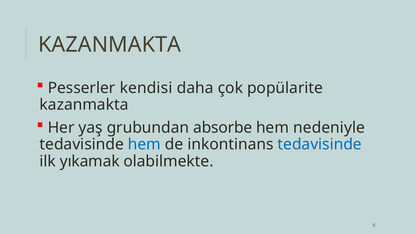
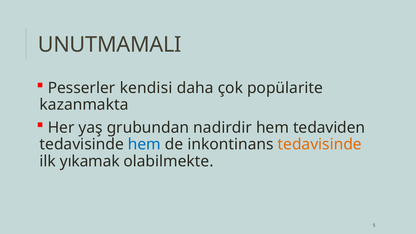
KAZANMAKTA: KAZANMAKTA -> UNUTMAMALI (110, 45)
absorbe: absorbe -> nadirdir (223, 128)
nedeniyle: nedeniyle -> tedaviden (329, 128)
tedavisinde colour: blue -> orange (320, 145)
